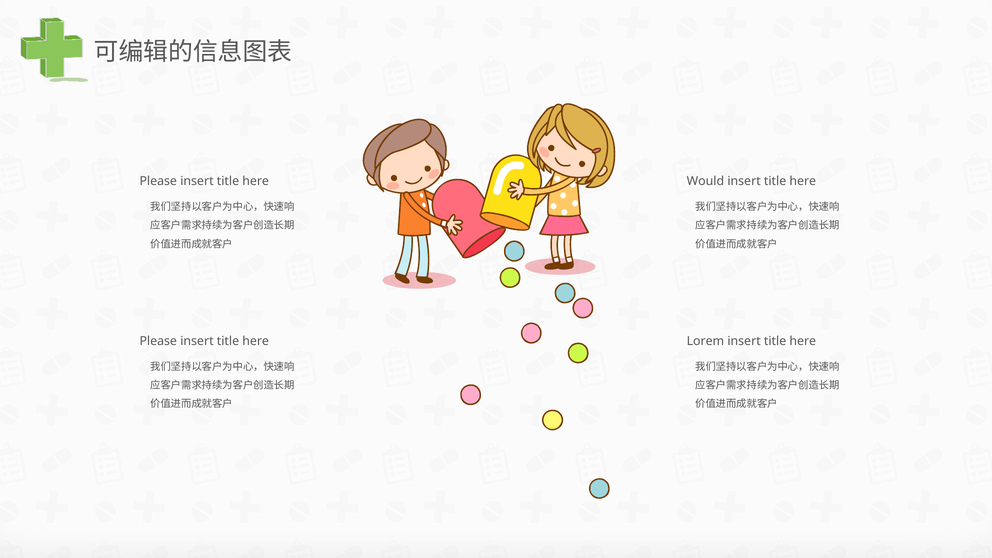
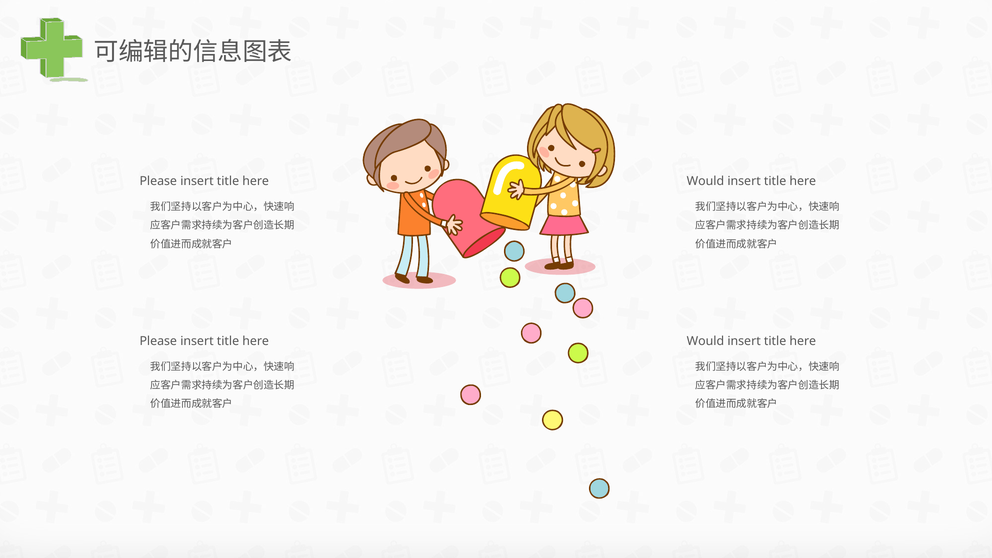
Lorem: Lorem -> Would (705, 341)
